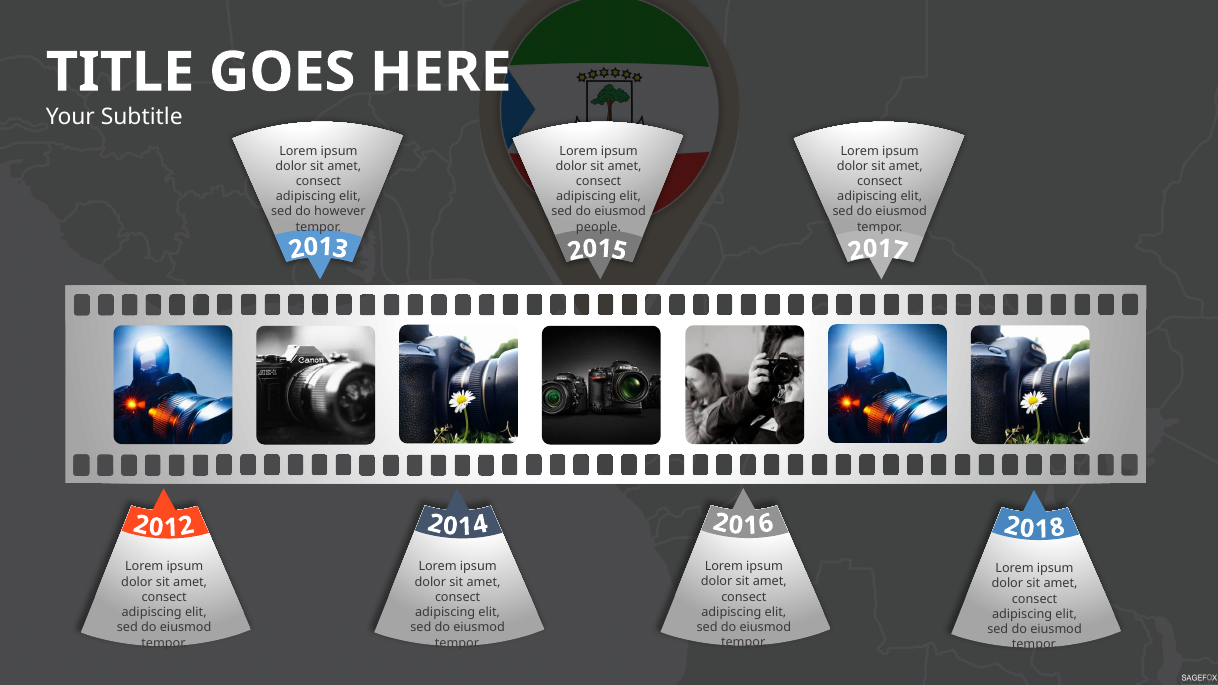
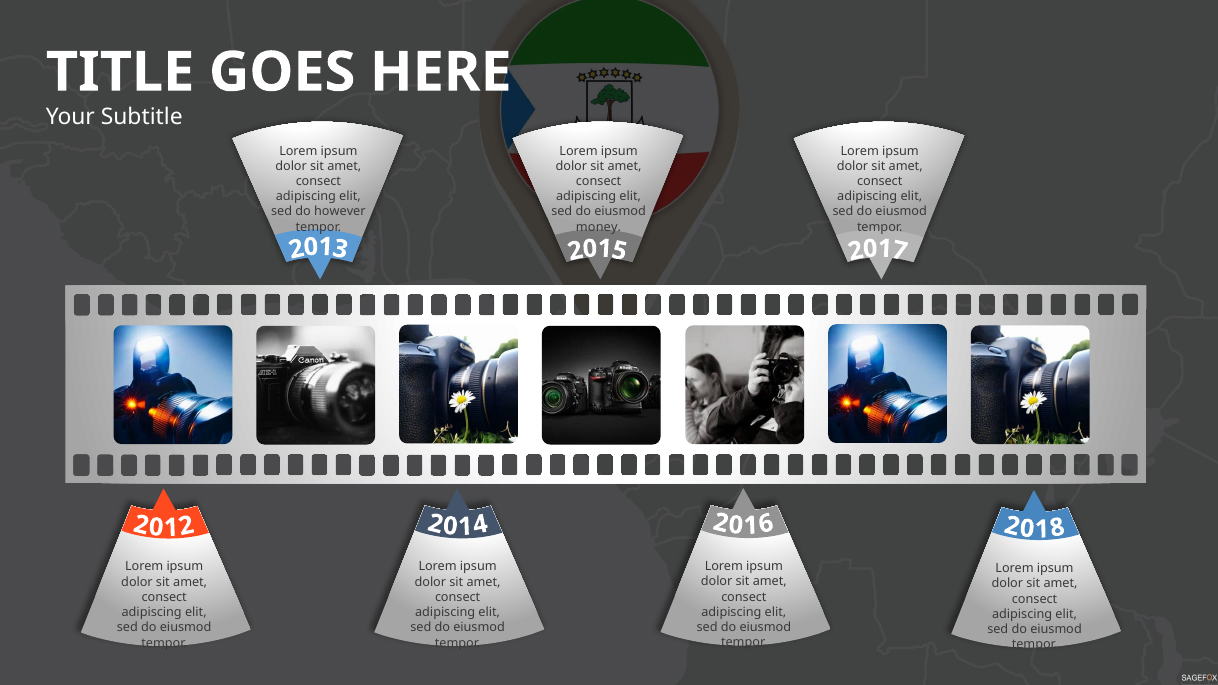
people: people -> money (599, 227)
